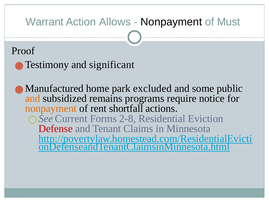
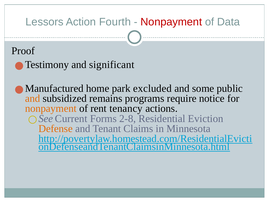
Warrant: Warrant -> Lessors (45, 22)
Allows: Allows -> Fourth (115, 22)
Nonpayment colour: black -> red (171, 22)
Must: Must -> Data (229, 22)
shortfall: shortfall -> tenancy (126, 108)
Defense colour: red -> orange (56, 128)
